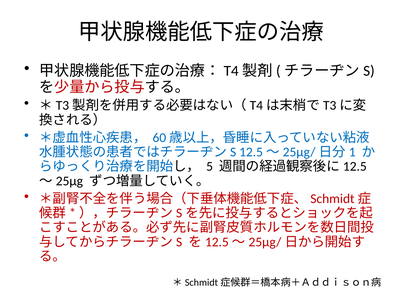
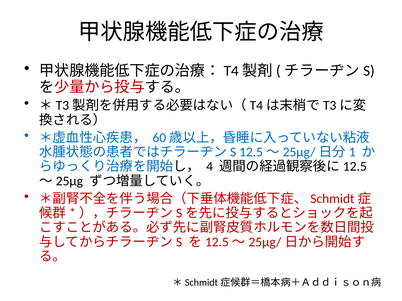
5: 5 -> 4 (210, 167)
